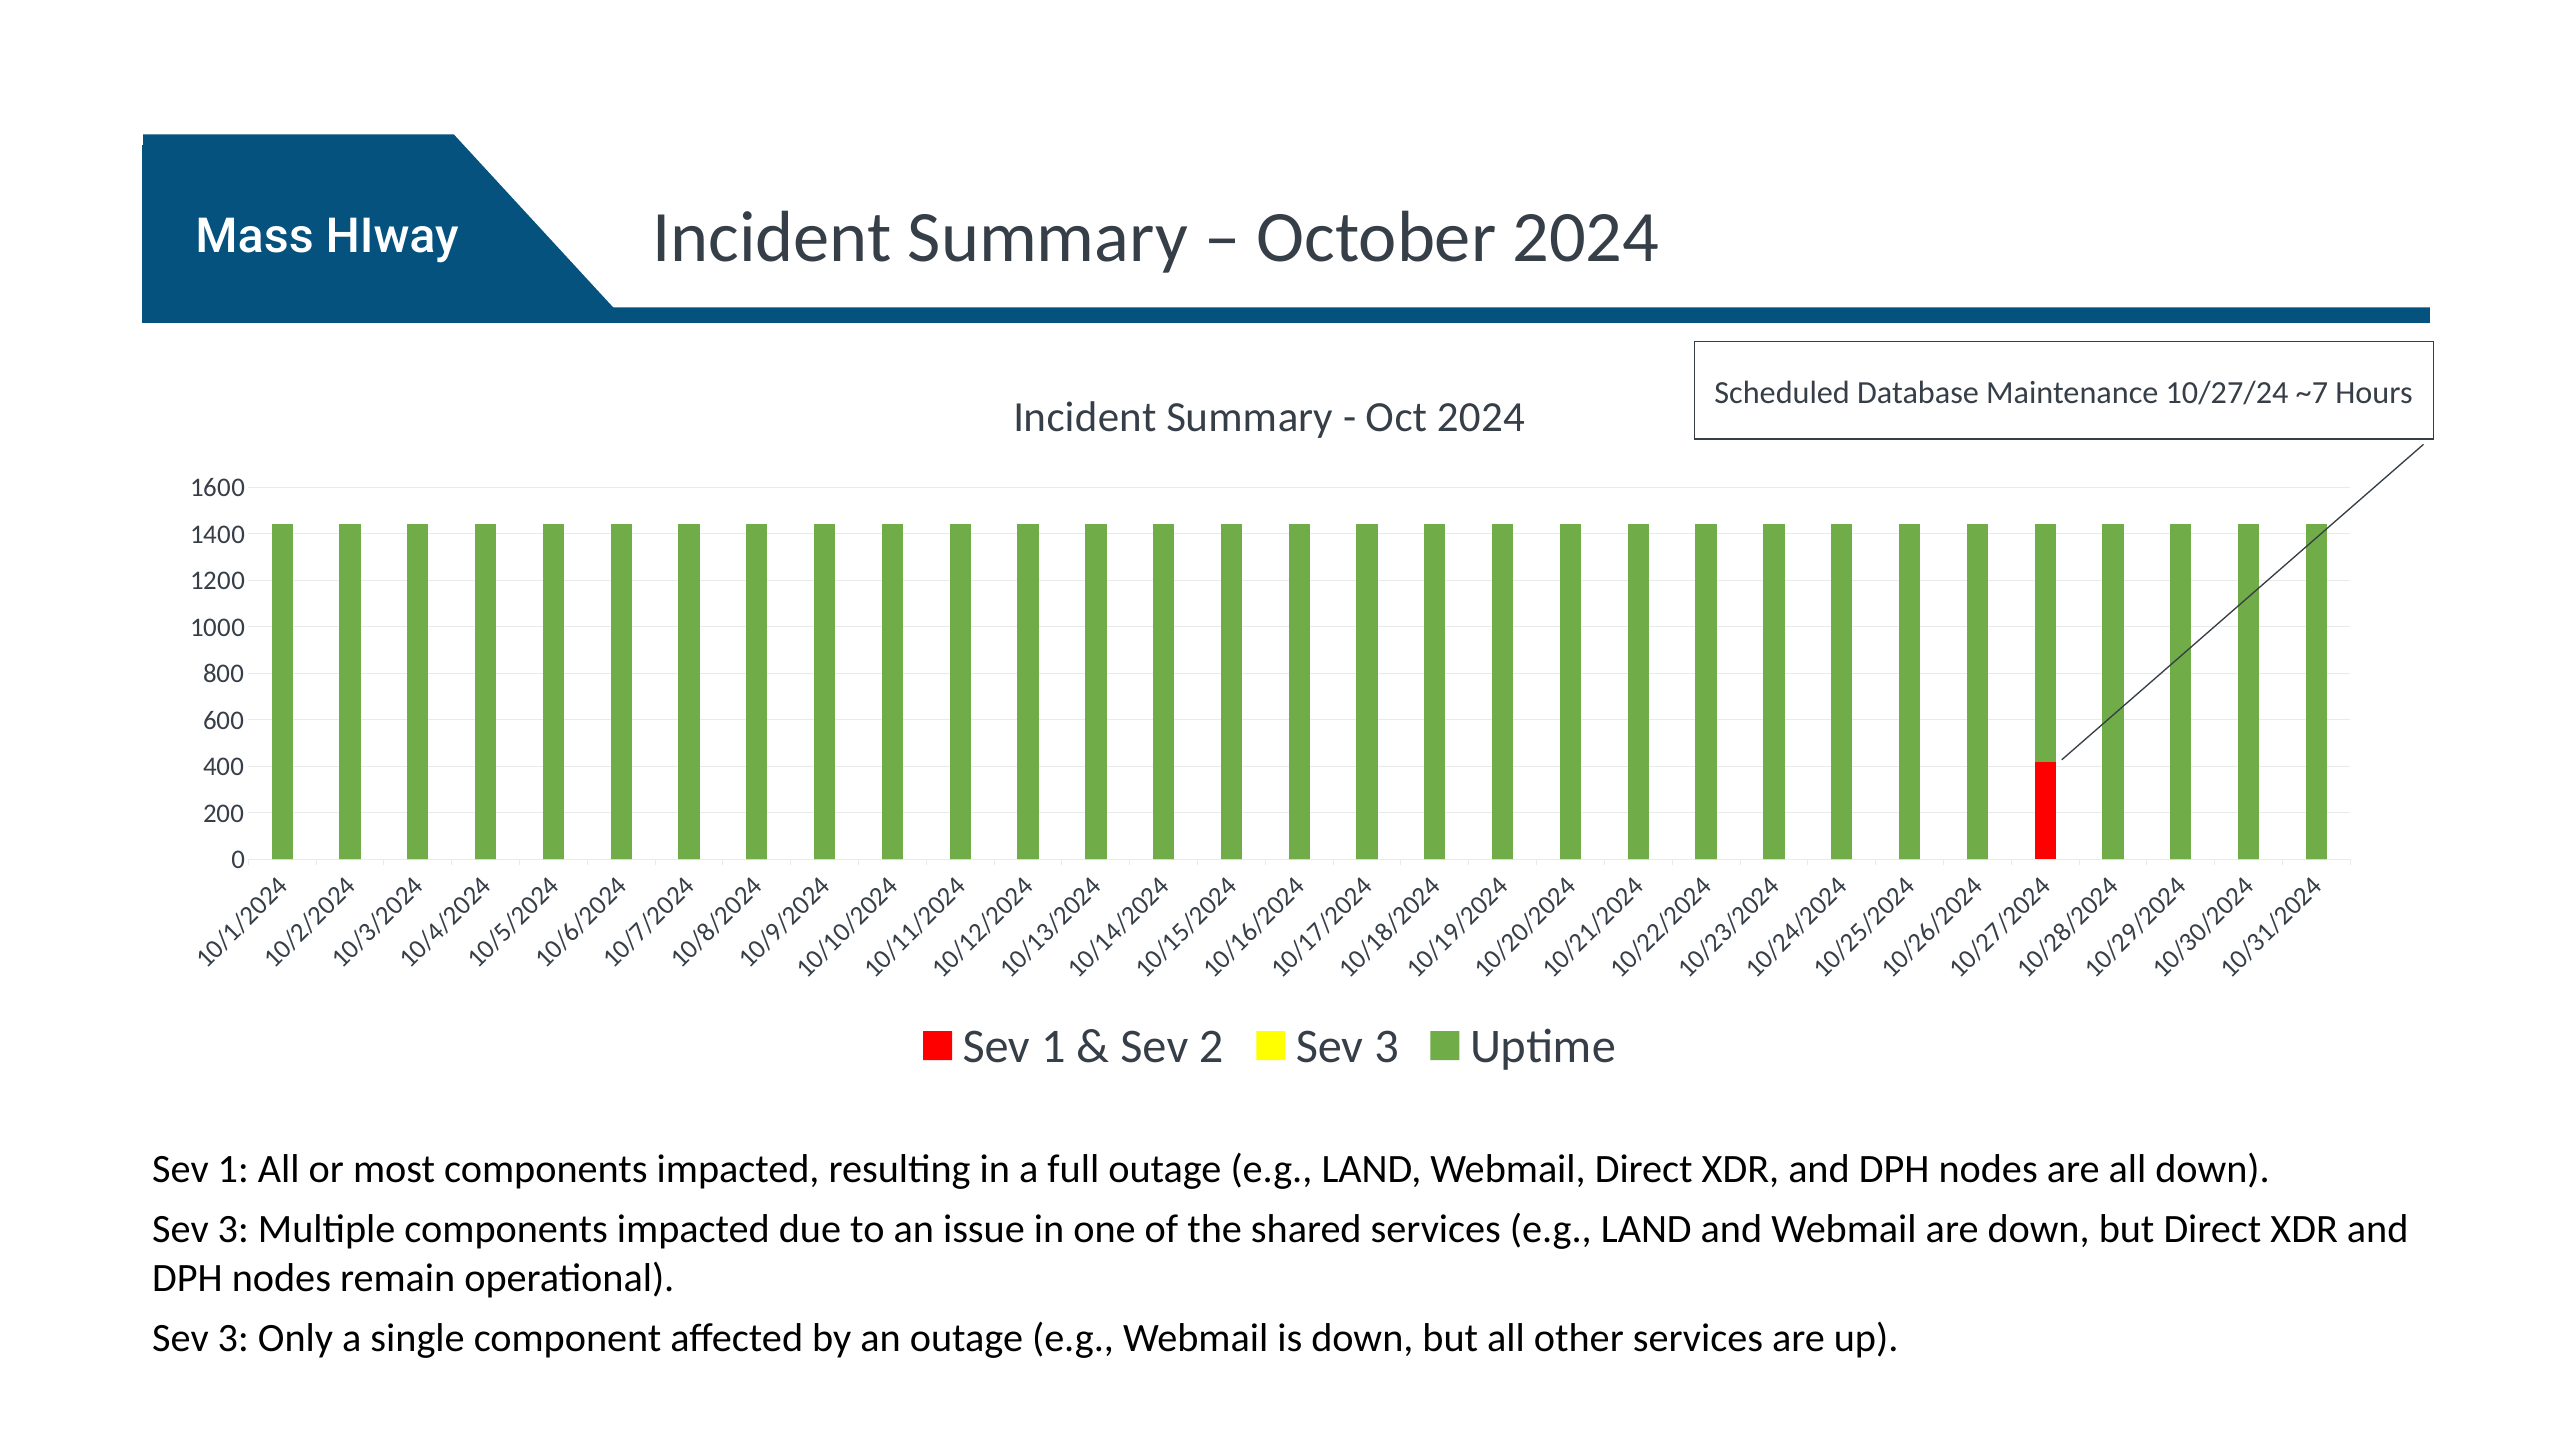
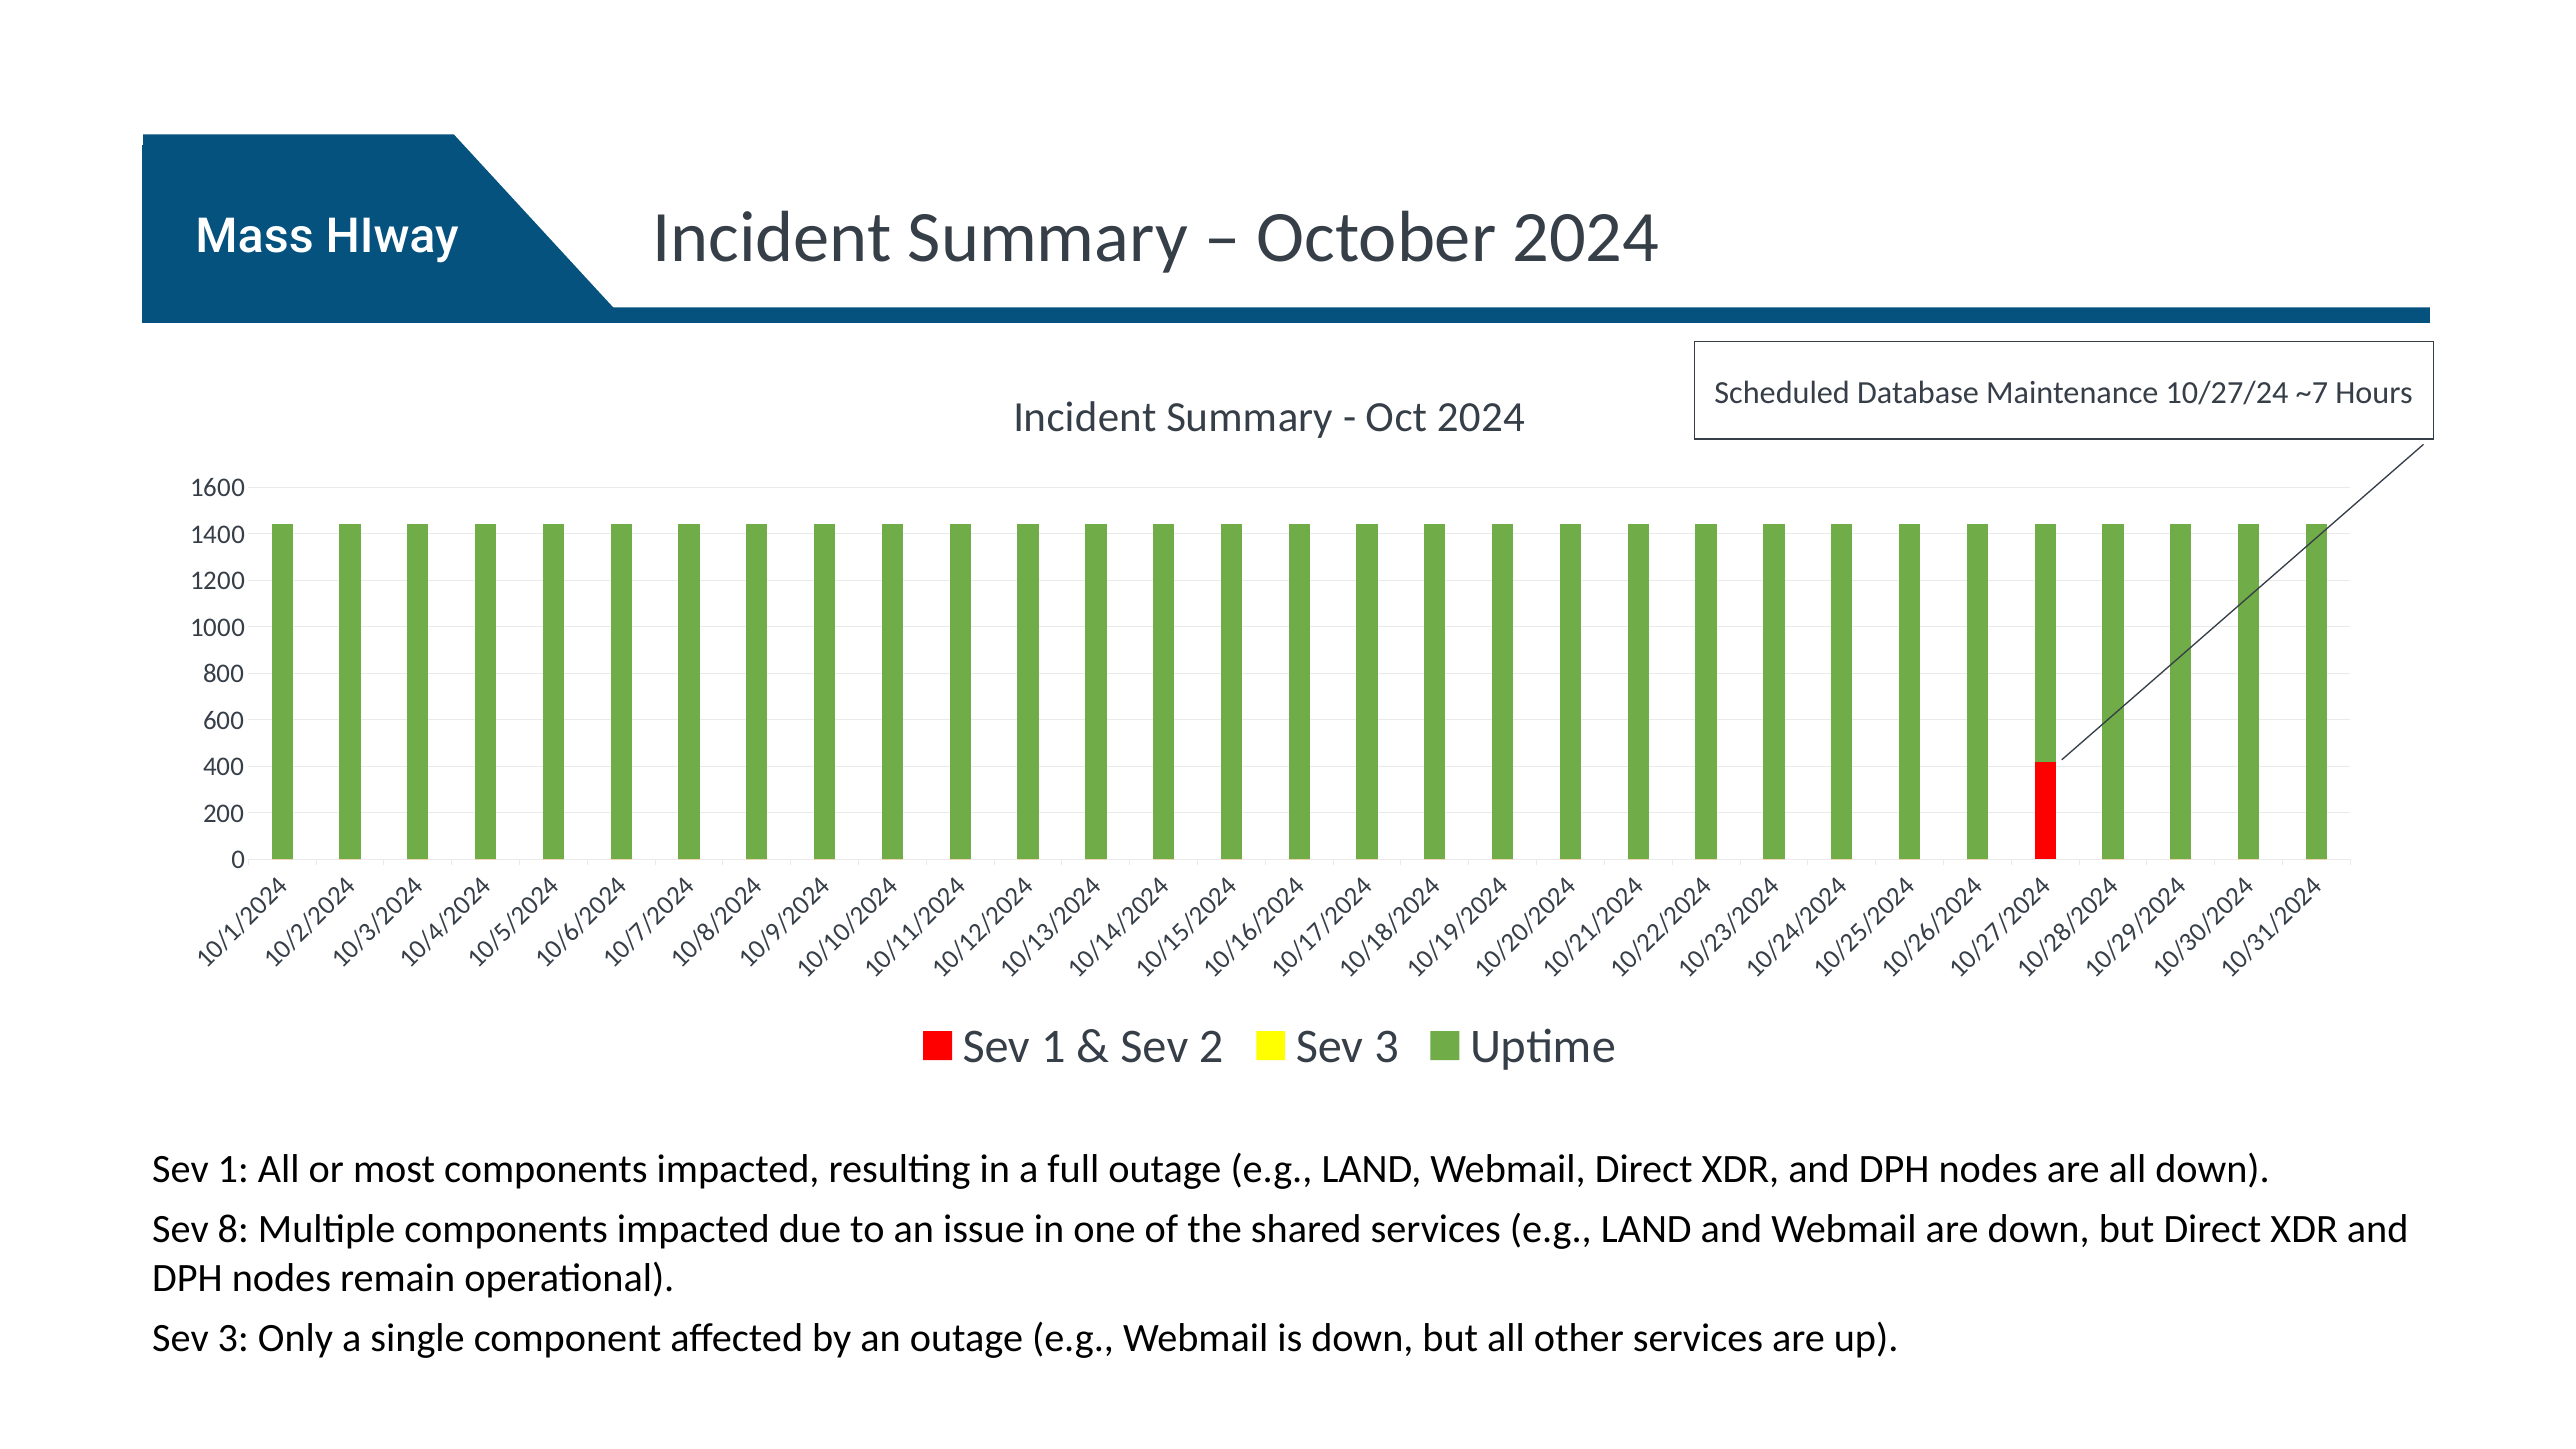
3: 3 -> 8 (233, 1230)
